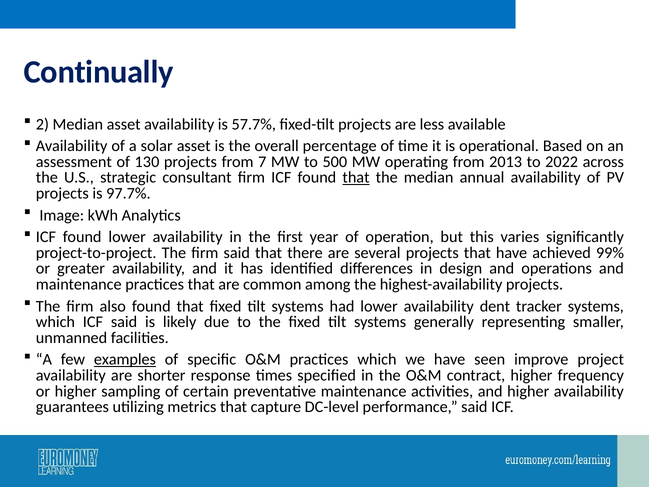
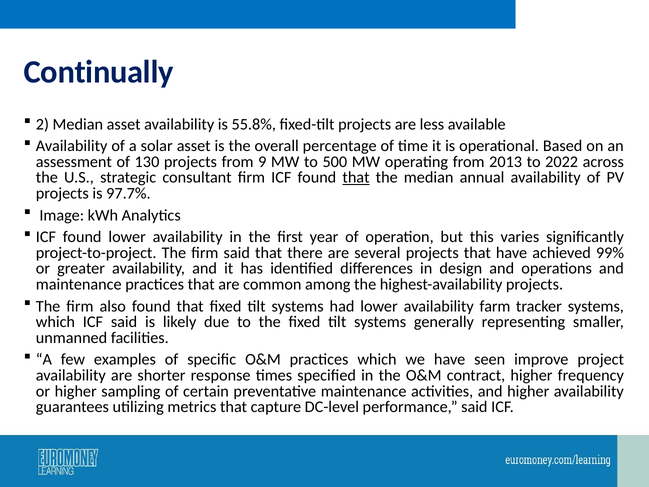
57.7%: 57.7% -> 55.8% (254, 124)
7: 7 -> 9 (262, 162)
dent: dent -> farm (495, 306)
examples underline: present -> none (125, 359)
